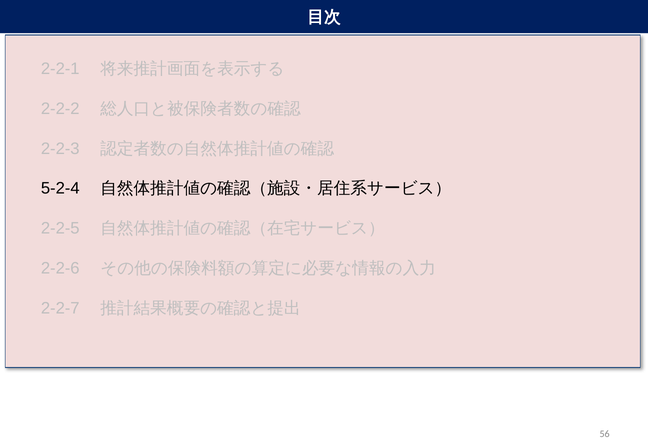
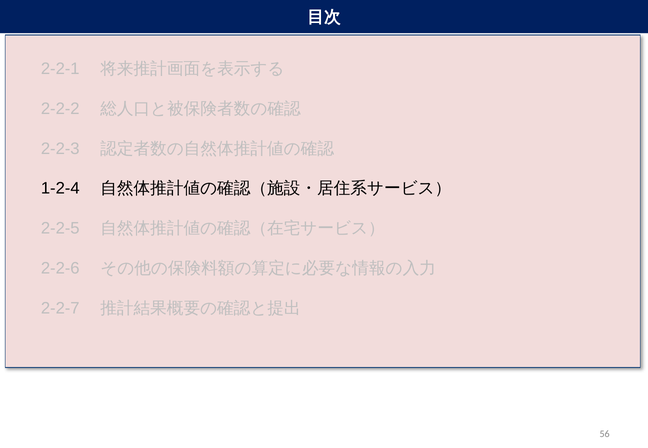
5-2-4: 5-2-4 -> 1-2-4 (60, 189)
